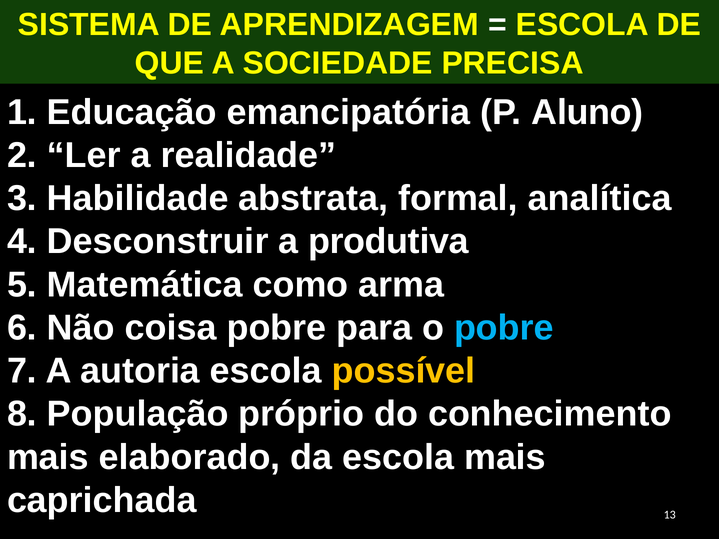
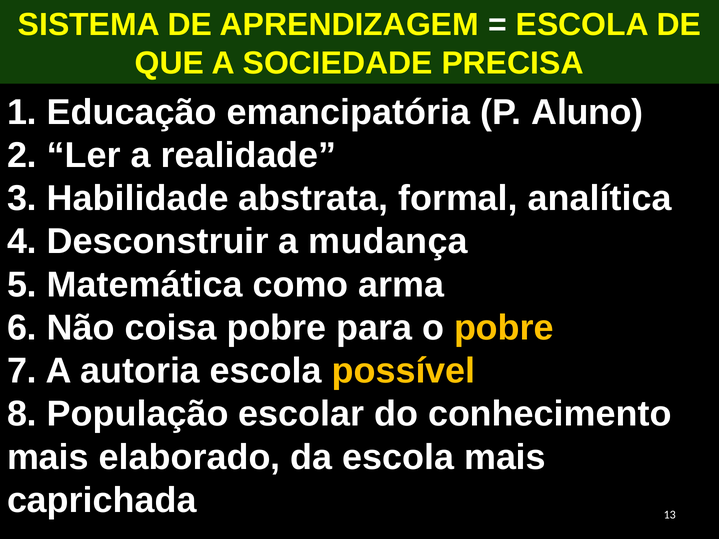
produtiva: produtiva -> mudança (388, 242)
pobre colour: light blue -> yellow (504, 328)
próprio: próprio -> escolar (301, 414)
